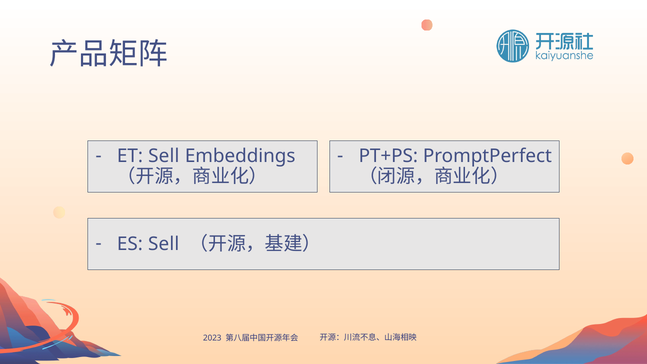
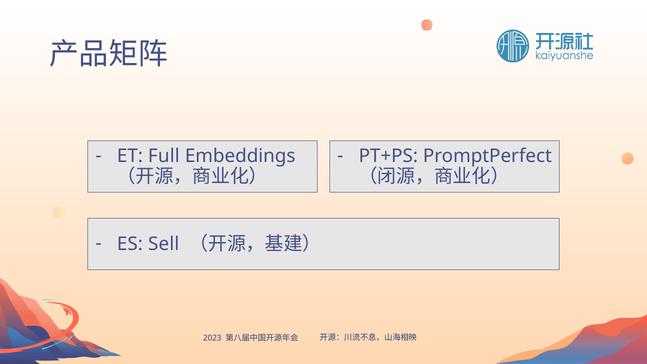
ET Sell: Sell -> Full (164, 156)
